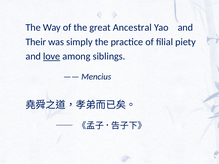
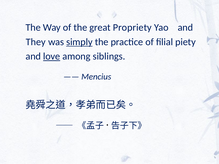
Ancestral: Ancestral -> Propriety (132, 28)
Their: Their -> They (36, 42)
simply underline: none -> present (79, 42)
